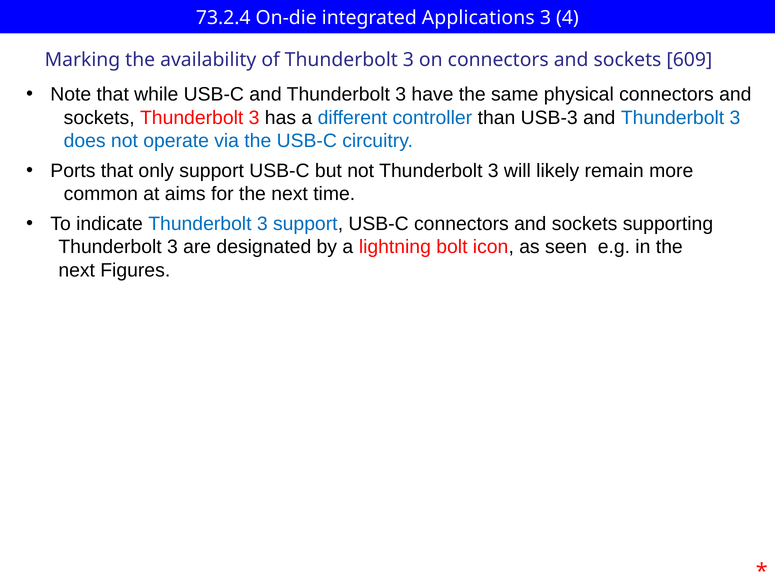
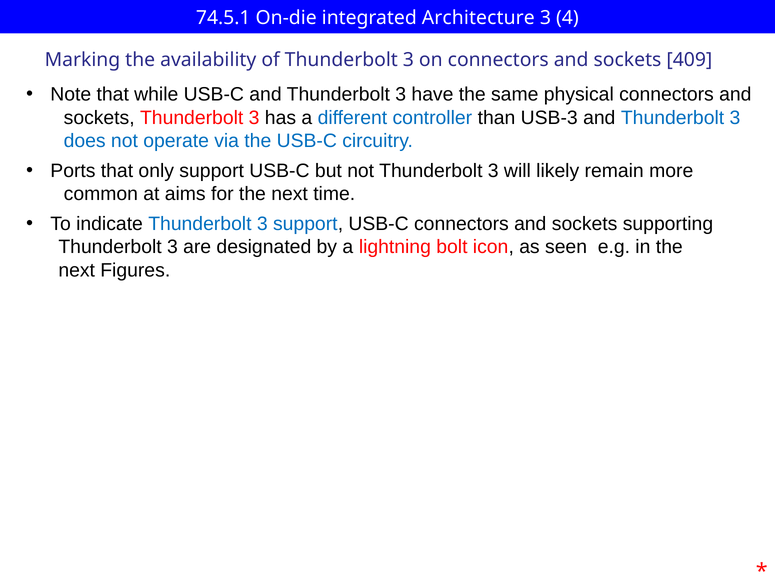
73.2.4: 73.2.4 -> 74.5.1 (223, 18)
Applications: Applications -> Architecture (478, 18)
609: 609 -> 409 (689, 60)
